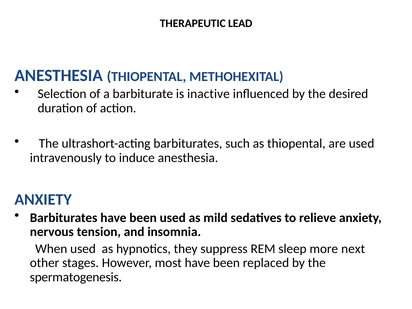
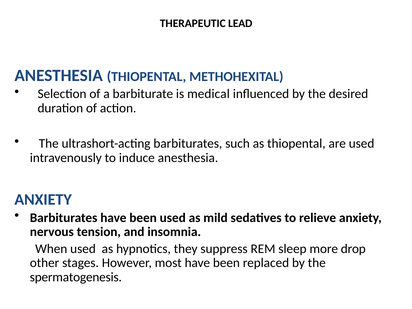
inactive: inactive -> medical (208, 94)
next: next -> drop (353, 249)
